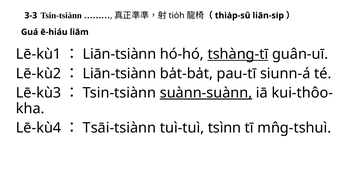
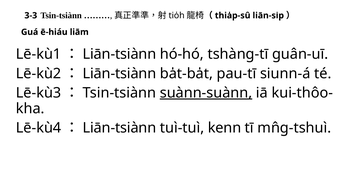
tshàng-tī underline: present -> none (238, 54)
Tsāi-tsiànn: Tsāi-tsiànn -> Liān-tsiànn (119, 128)
tsìnn: tsìnn -> kenn (225, 128)
